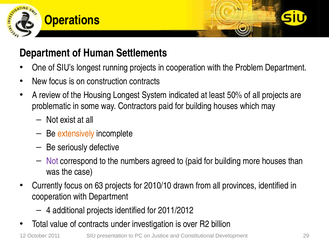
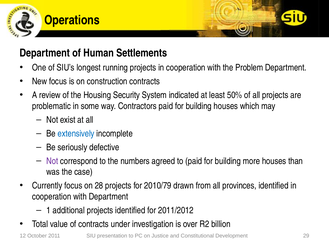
Housing Longest: Longest -> Security (126, 95)
extensively colour: orange -> blue (76, 133)
63: 63 -> 28 (99, 186)
2010/10: 2010/10 -> 2010/79 (158, 186)
4: 4 -> 1 (49, 210)
